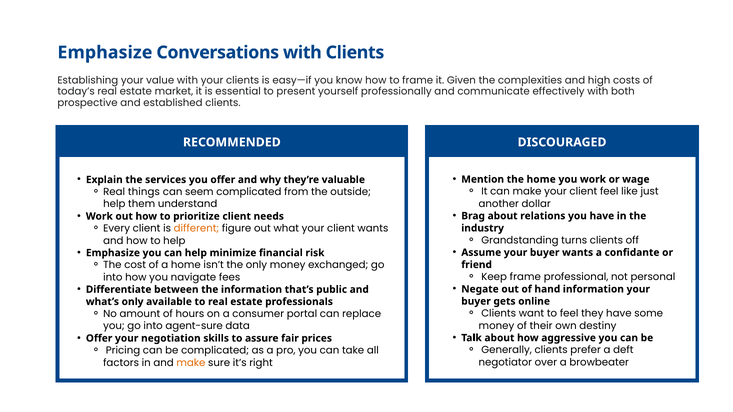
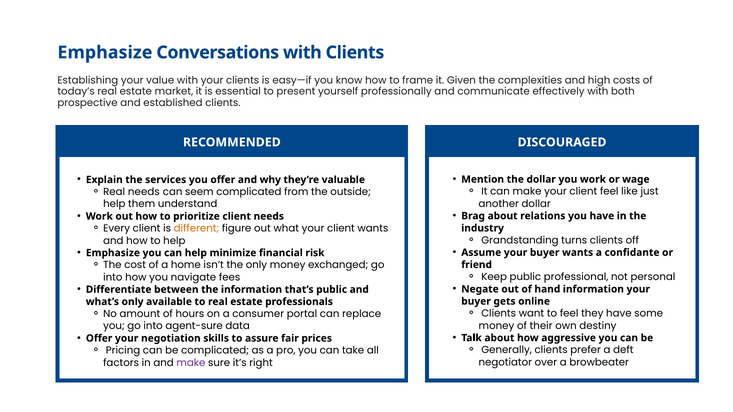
the home: home -> dollar (541, 179)
Real things: things -> needs (144, 192)
Keep frame: frame -> public (525, 277)
make colour: orange -> purple (191, 363)
